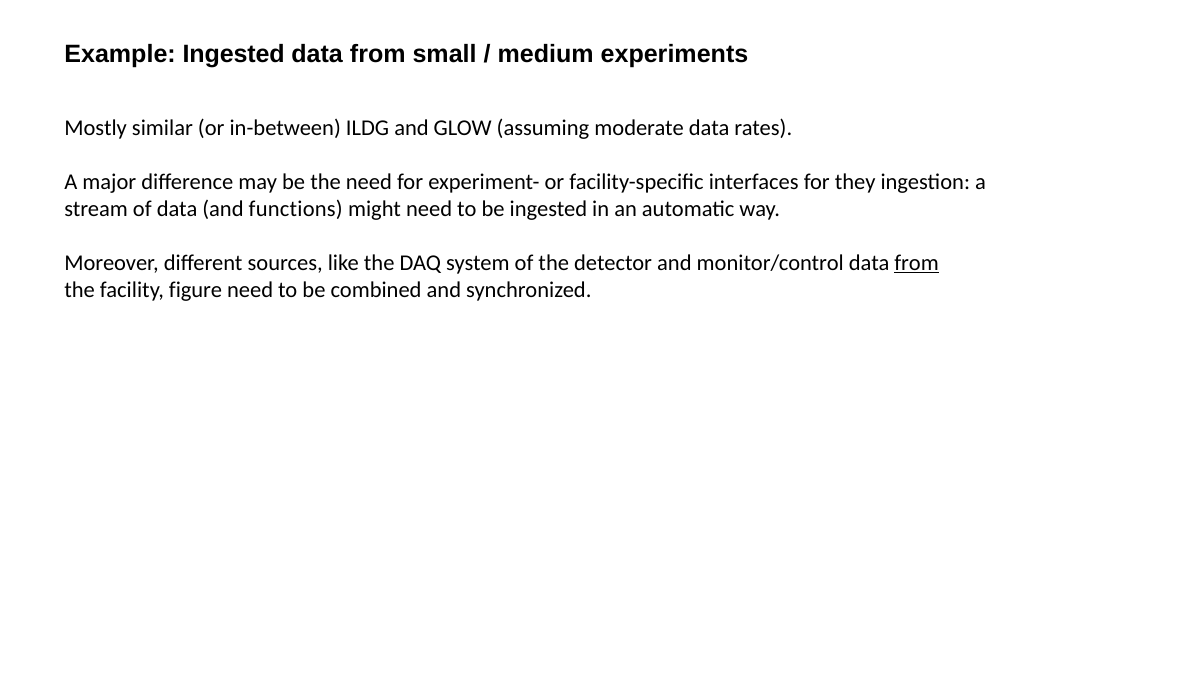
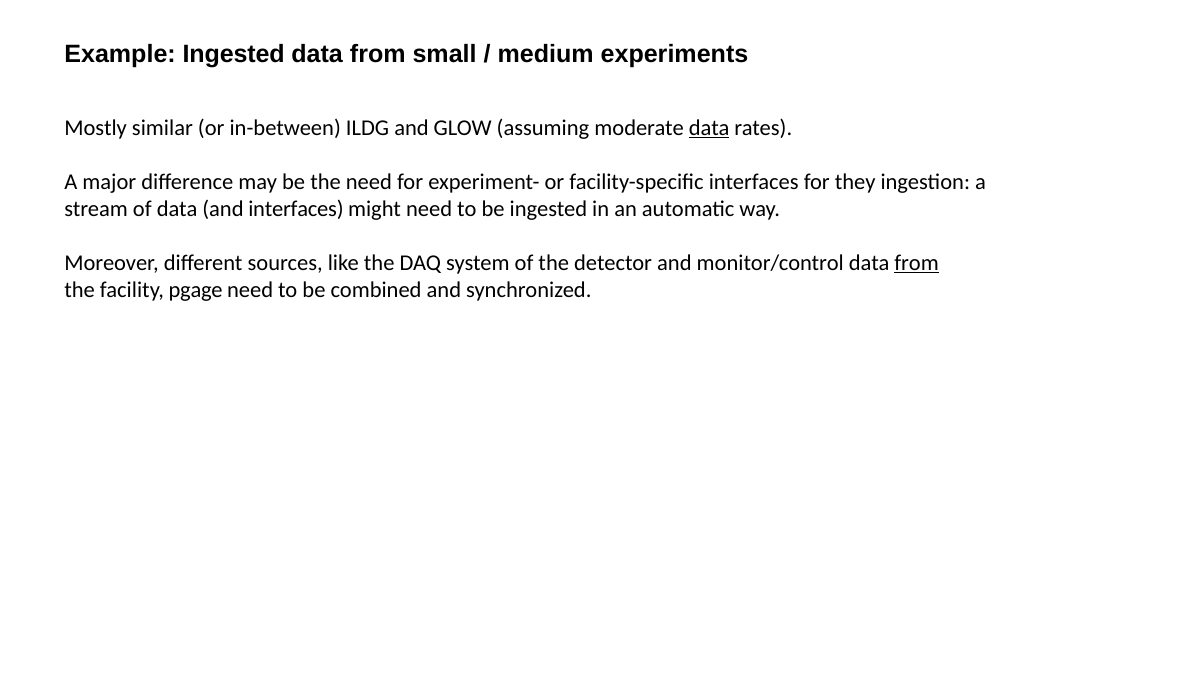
data underline: none -> present (709, 128)
and functions: functions -> interfaces (296, 209)
figure: figure -> pgage (196, 290)
